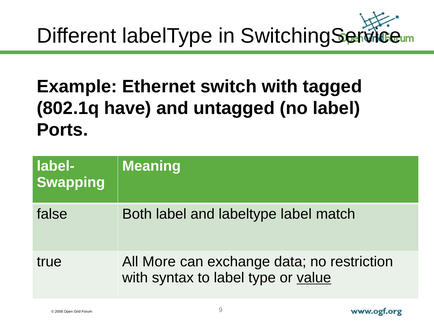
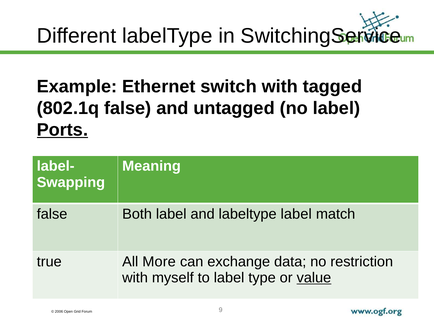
802.1q have: have -> false (128, 108)
Ports underline: none -> present (62, 130)
syntax: syntax -> myself (173, 278)
